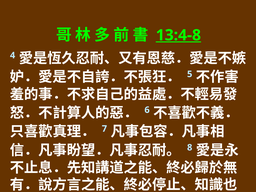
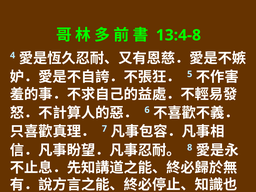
13:4-8 underline: present -> none (178, 35)
